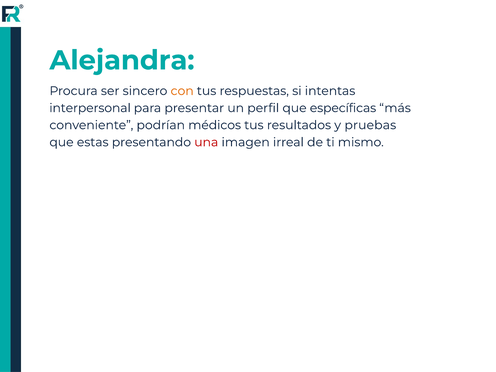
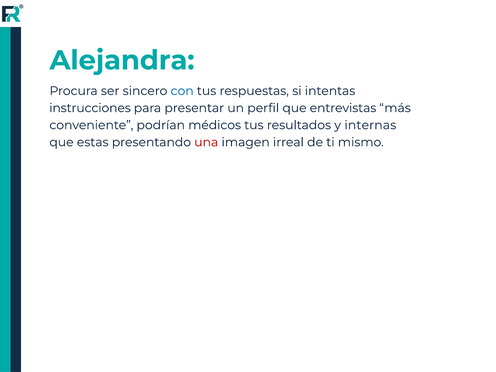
con colour: orange -> blue (182, 91)
interpersonal: interpersonal -> instrucciones (90, 108)
específicas: específicas -> entrevistas (343, 108)
pruebas: pruebas -> internas (370, 125)
